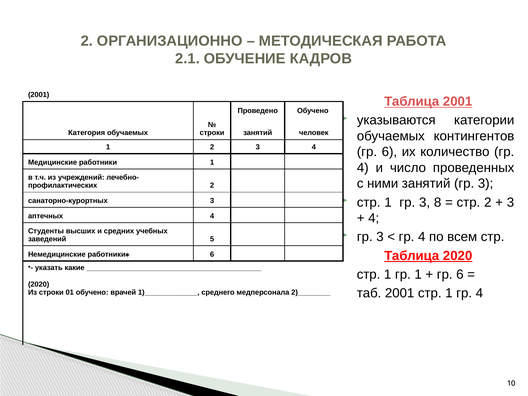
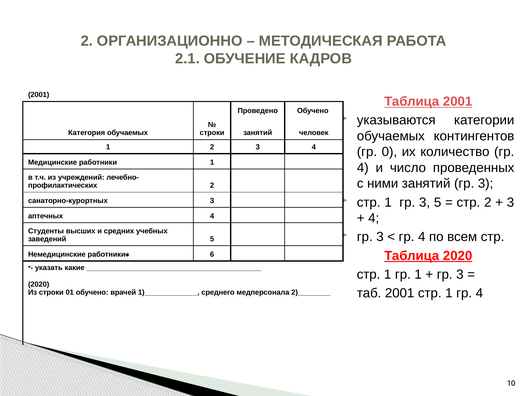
6: 6 -> 0 (389, 152)
3 8: 8 -> 5 (438, 202)
6: 6 -> 3 (460, 274)
